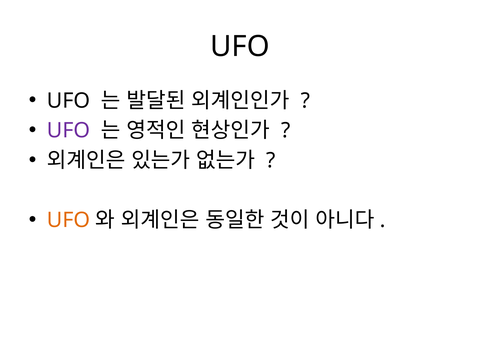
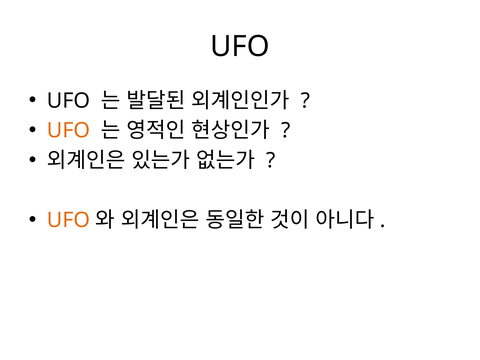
UFO colour: purple -> orange (68, 131)
